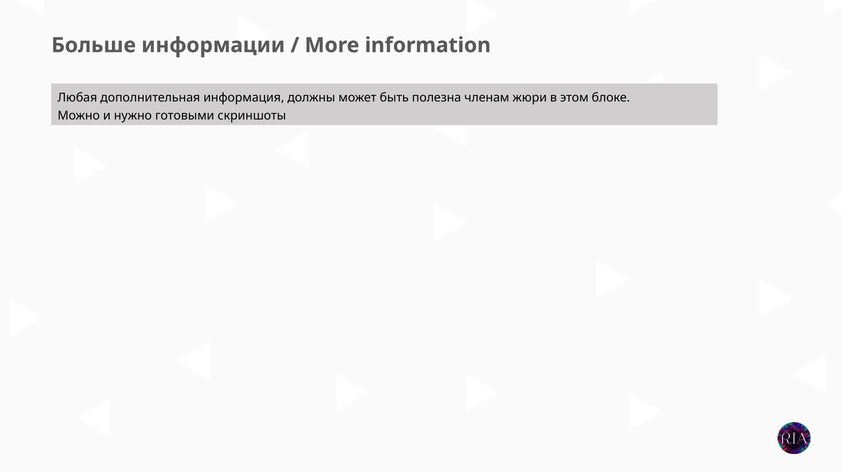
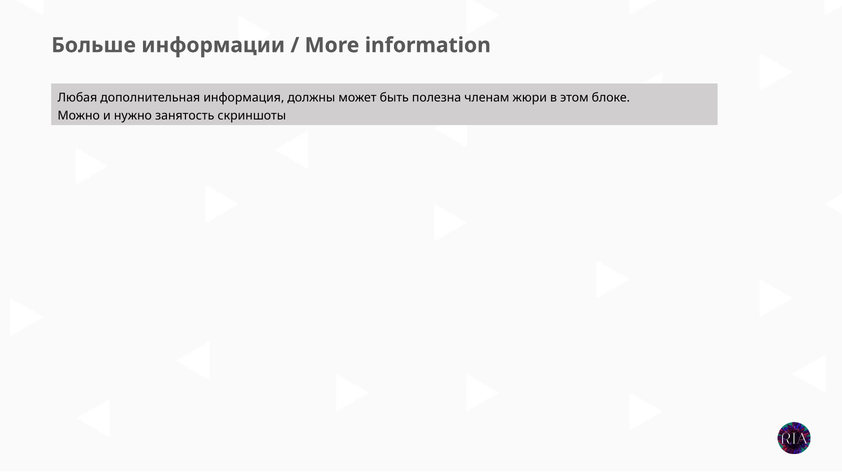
готовыми: готовыми -> занятость (185, 116)
